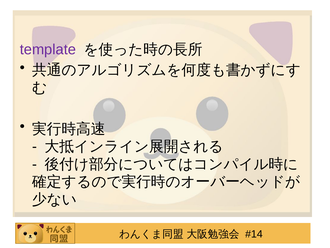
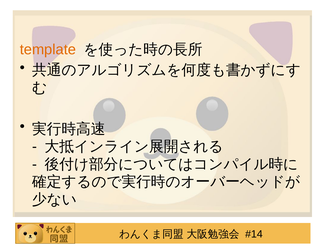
template colour: purple -> orange (48, 49)
